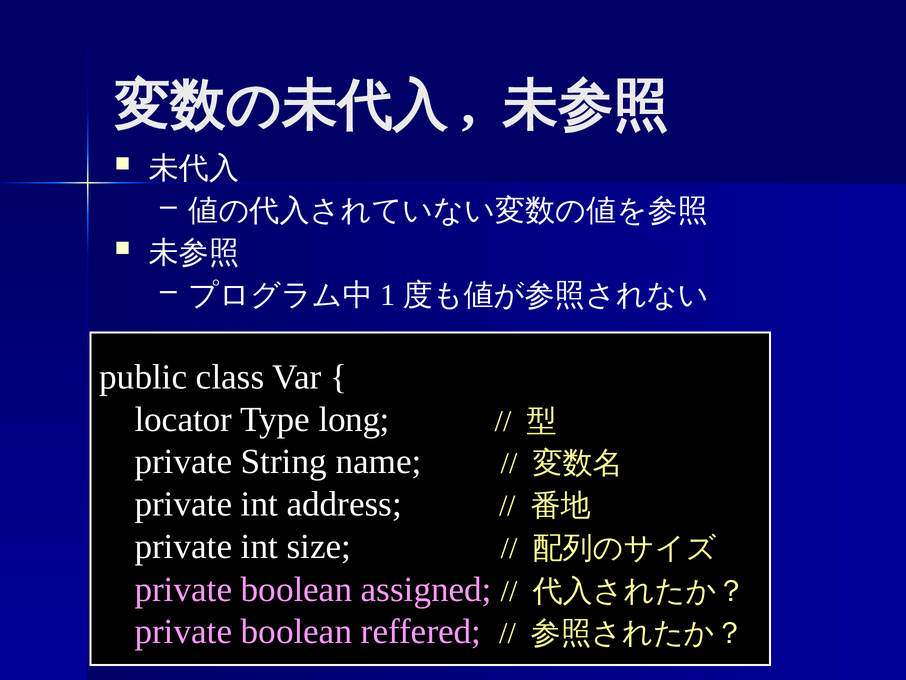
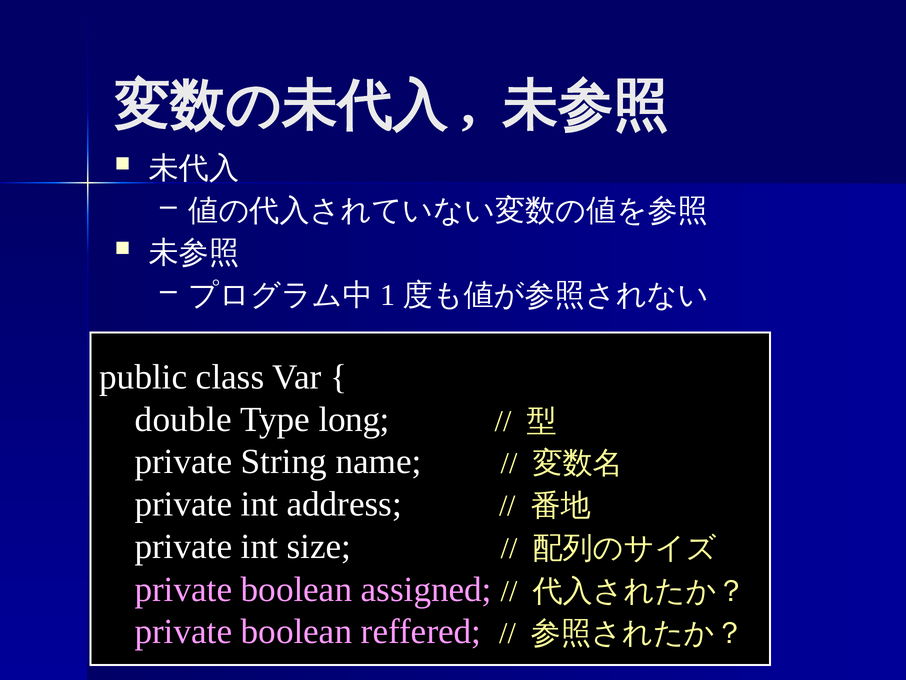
locator: locator -> double (183, 419)
